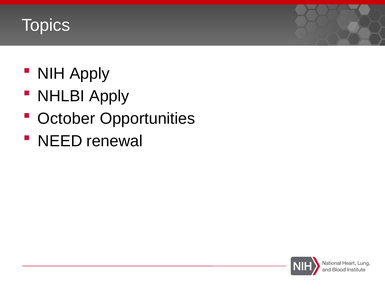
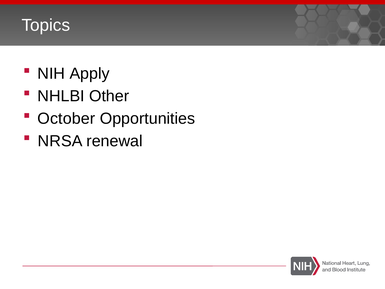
NHLBI Apply: Apply -> Other (109, 96)
NEED: NEED -> NRSA (60, 141)
